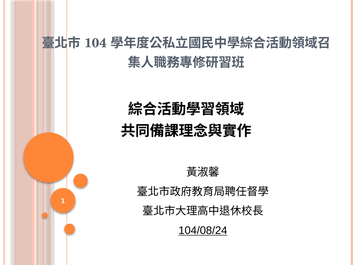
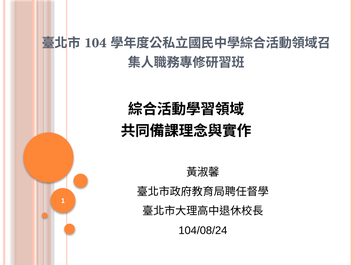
104/08/24 underline: present -> none (203, 230)
